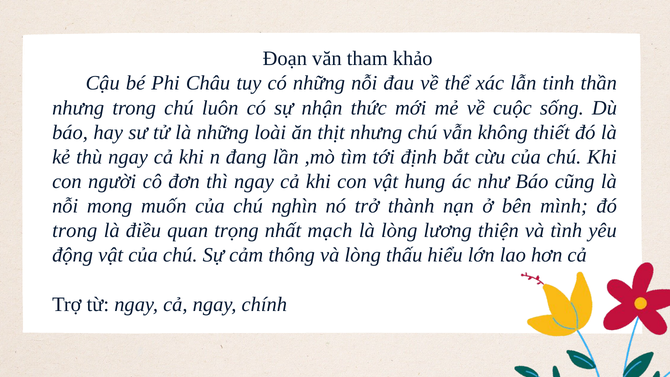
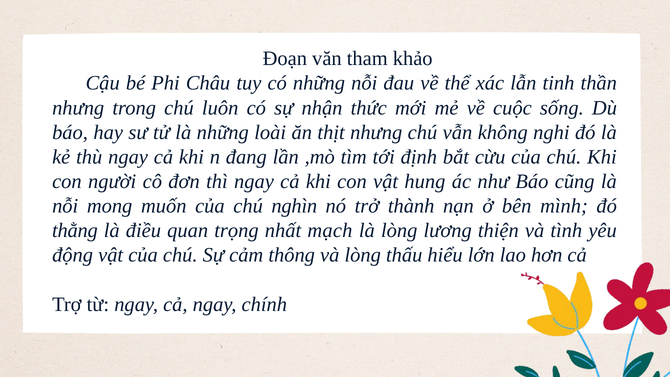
thiết: thiết -> nghi (551, 132)
trong: trong -> thằng (75, 231)
